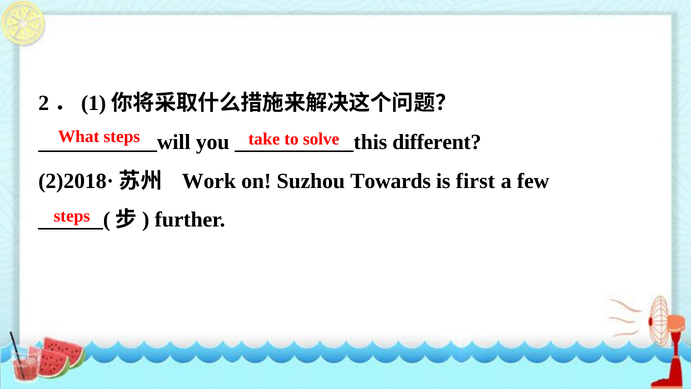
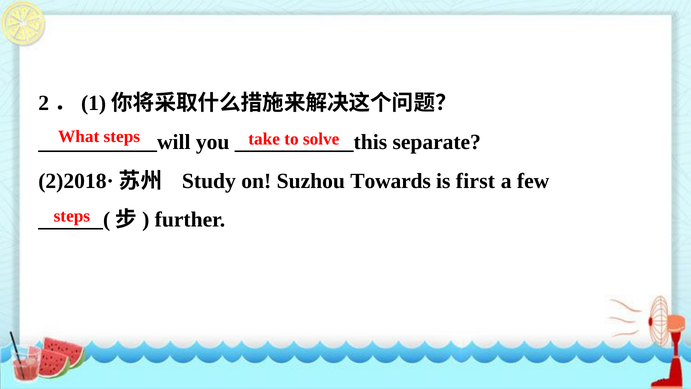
different: different -> separate (437, 142)
Work: Work -> Study (209, 181)
